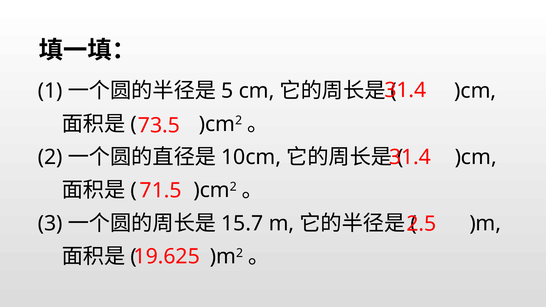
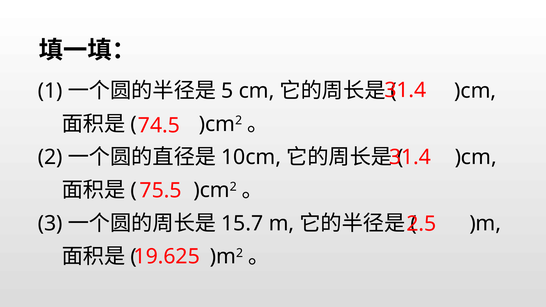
73.5: 73.5 -> 74.5 (159, 125)
71.5: 71.5 -> 75.5 (161, 191)
